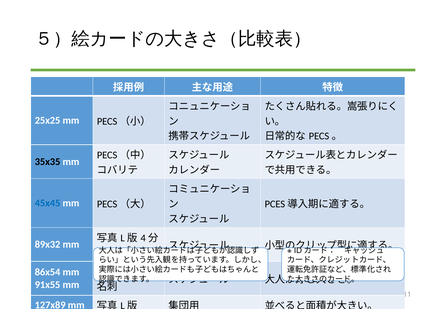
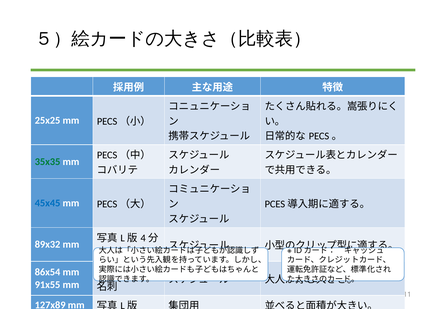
35x35 colour: black -> green (48, 162)
